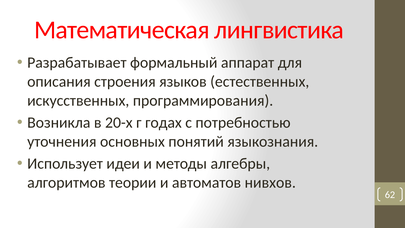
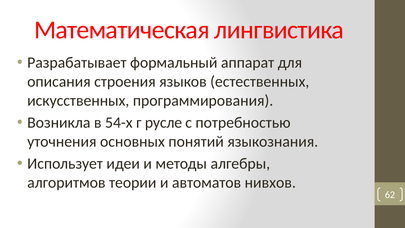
20-х: 20-х -> 54-х (119, 123)
годах: годах -> русле (164, 123)
